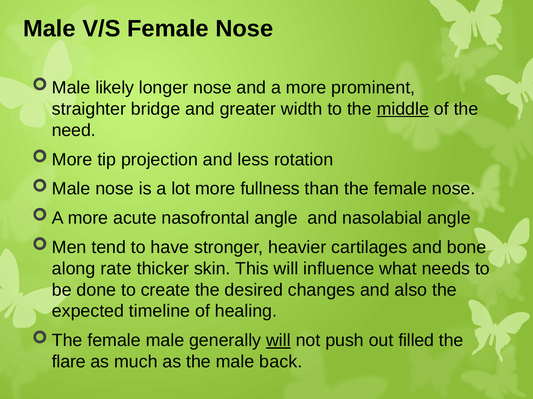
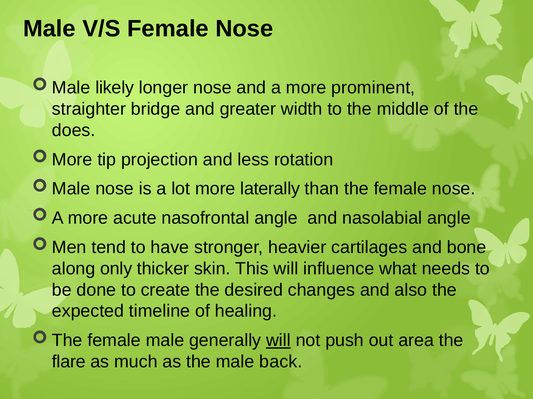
middle underline: present -> none (403, 109)
need: need -> does (74, 130)
fullness: fullness -> laterally (270, 189)
rate: rate -> only (116, 269)
filled: filled -> area (416, 341)
